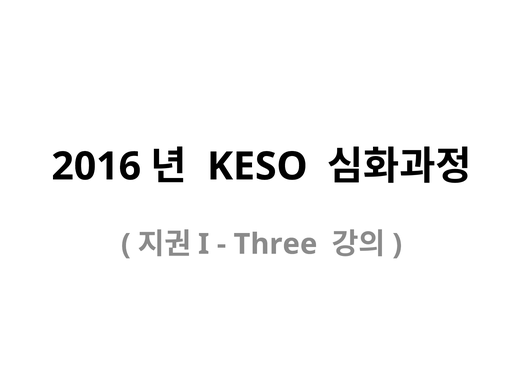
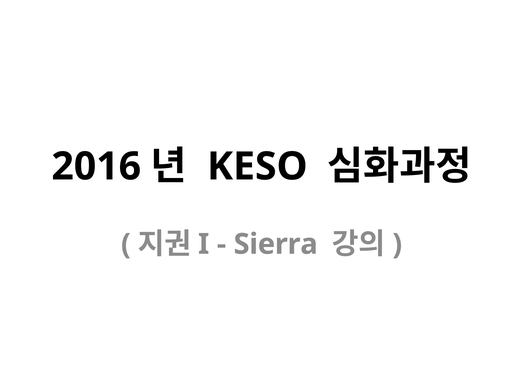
Three: Three -> Sierra (276, 244)
